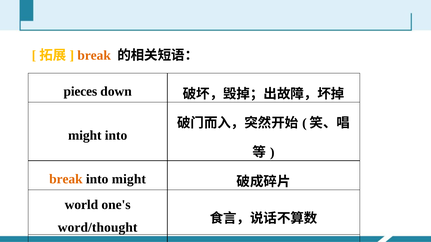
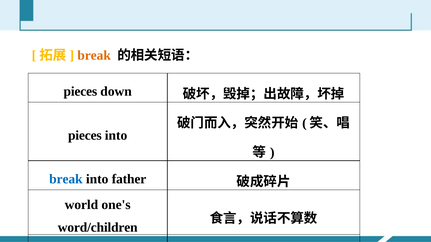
might: might -> pieces (85, 136)
break colour: orange -> blue (66, 179)
into might: might -> father (129, 179)
word/thought: word/thought -> word/children (98, 228)
